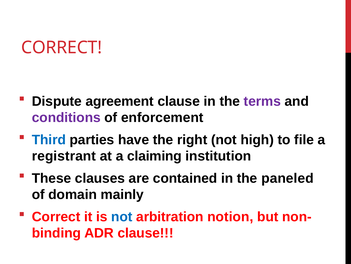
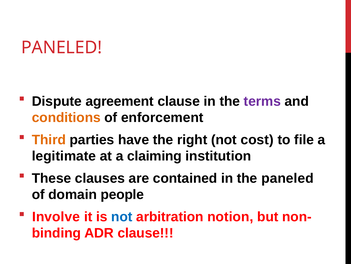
CORRECT: CORRECT -> PANELED (62, 47)
conditions colour: purple -> orange (66, 117)
Third colour: blue -> orange (49, 139)
high: high -> cost (257, 139)
registrant: registrant -> legitimate (64, 156)
mainly: mainly -> people (122, 194)
Correct: Correct -> Involve (56, 216)
